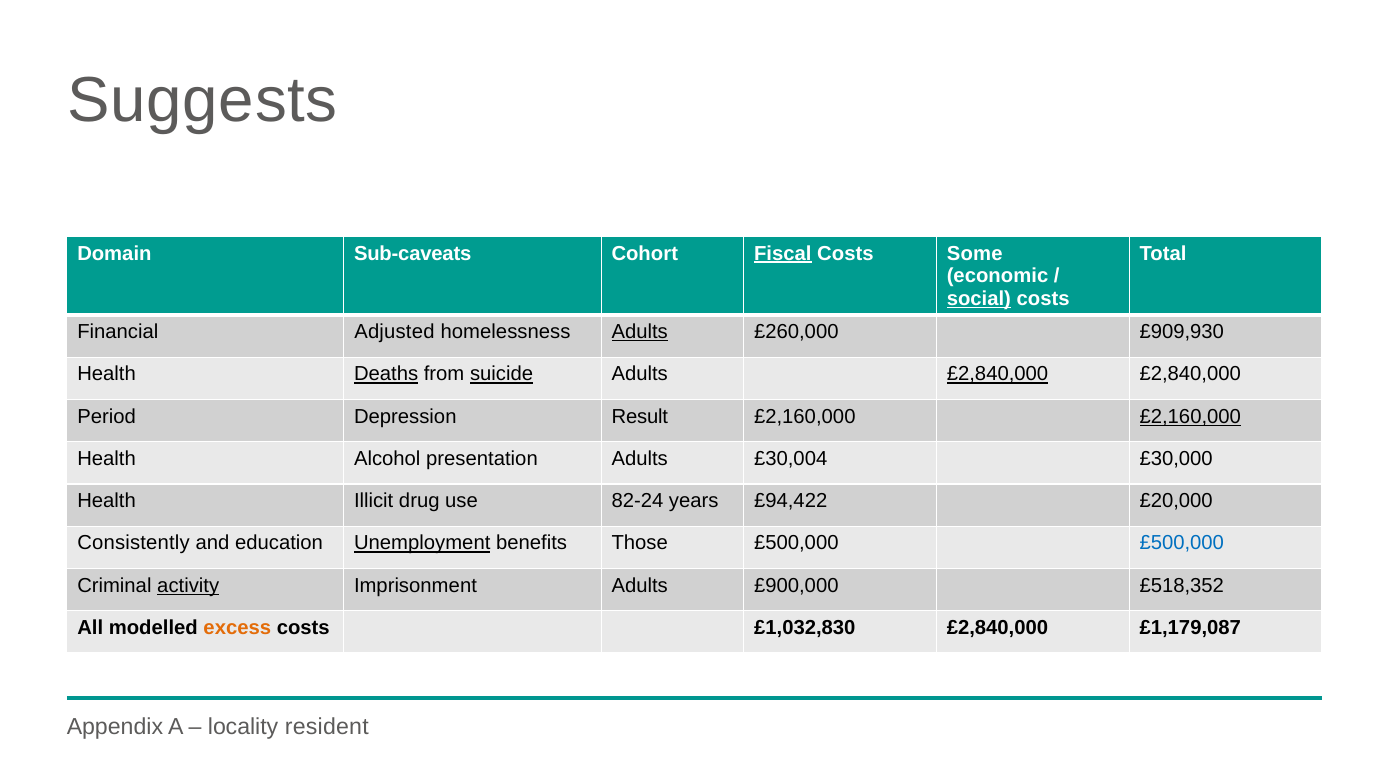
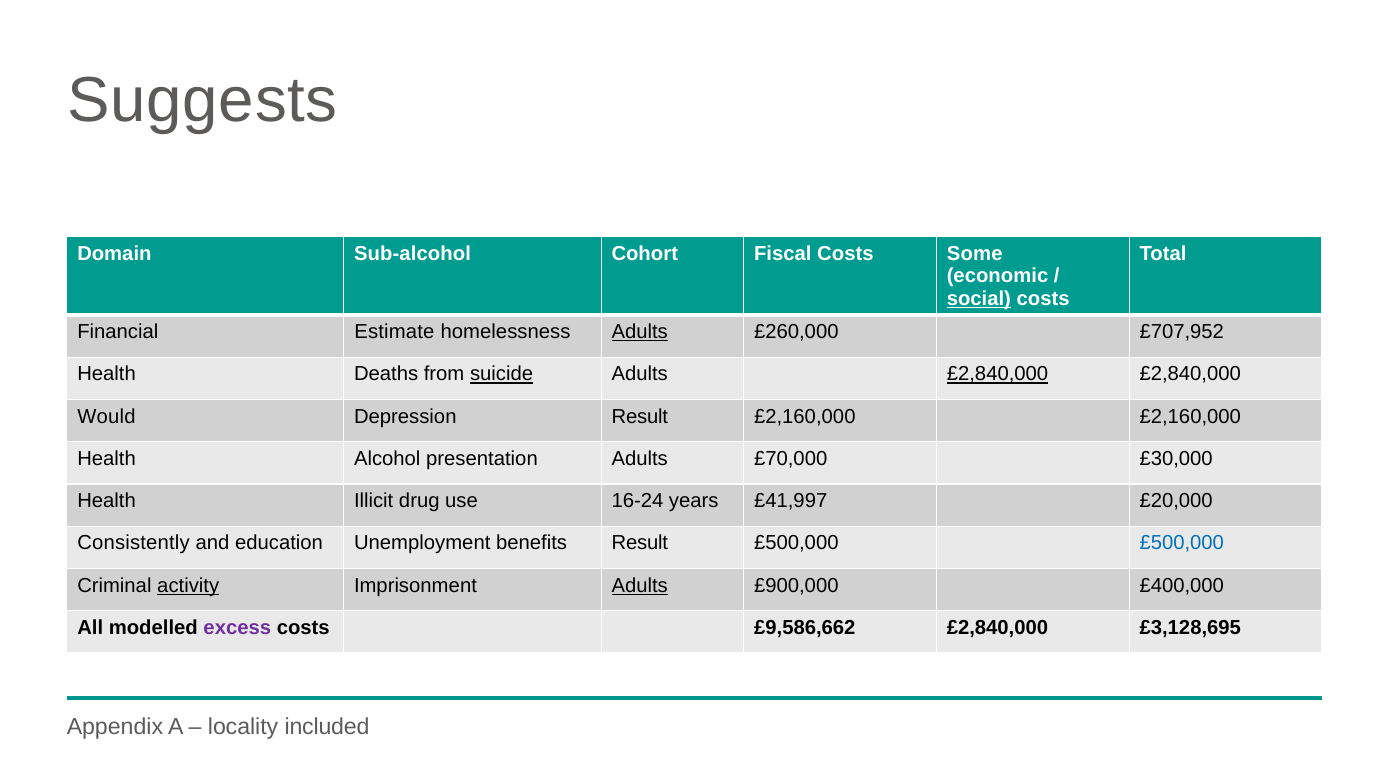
Sub-caveats: Sub-caveats -> Sub-alcohol (413, 253)
Fiscal underline: present -> none (783, 253)
Adjusted: Adjusted -> Estimate (394, 332)
£909,930: £909,930 -> £707,952 (1182, 332)
Deaths underline: present -> none (386, 374)
Period: Period -> Would (106, 417)
£2,160,000 underline: present -> none (1190, 417)
£30,004: £30,004 -> £70,000 (791, 459)
82-24: 82-24 -> 16-24 (638, 501)
£94,422: £94,422 -> £41,997 (791, 501)
Unemployment underline: present -> none (422, 543)
benefits Those: Those -> Result (640, 543)
Adults underline: none -> present (640, 586)
£518,352: £518,352 -> £400,000 (1182, 586)
excess colour: orange -> purple (237, 628)
£1,032,830: £1,032,830 -> £9,586,662 (805, 628)
£1,179,087: £1,179,087 -> £3,128,695 (1190, 628)
resident: resident -> included (327, 727)
